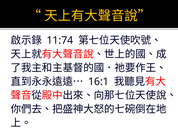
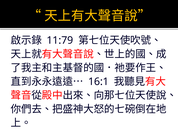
11:74: 11:74 -> 11:79 (60, 40)
